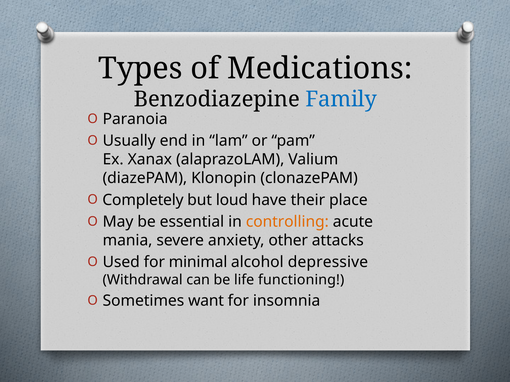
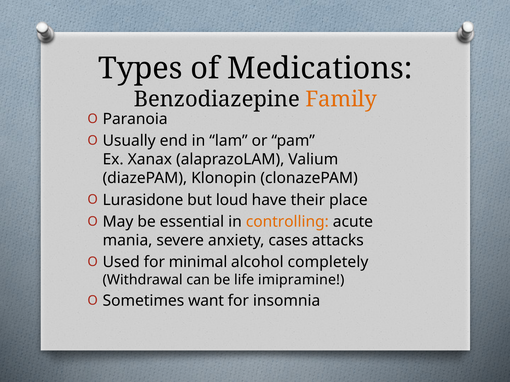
Family colour: blue -> orange (341, 99)
Completely: Completely -> Lurasidone (143, 200)
other: other -> cases (288, 241)
depressive: depressive -> completely (328, 262)
functioning: functioning -> imipramine (301, 280)
